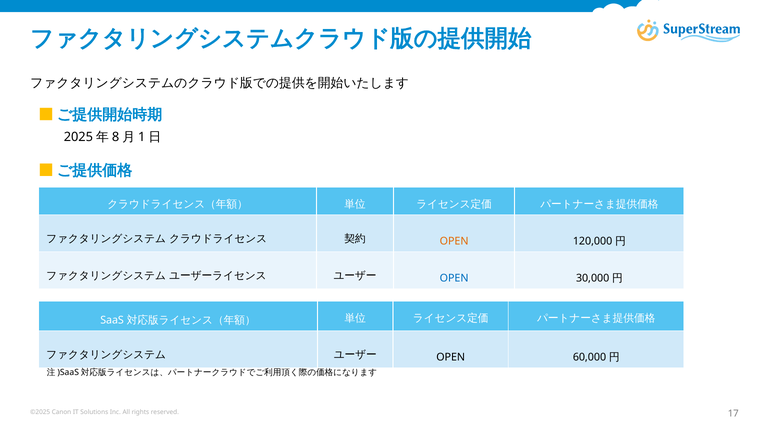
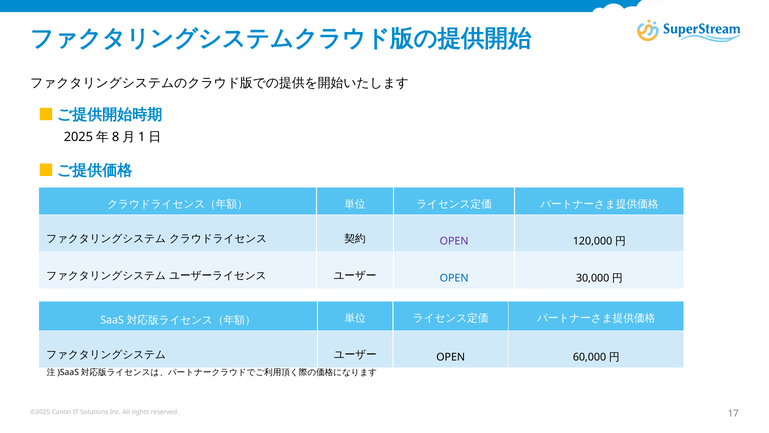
OPEN colour: orange -> purple (454, 241)
